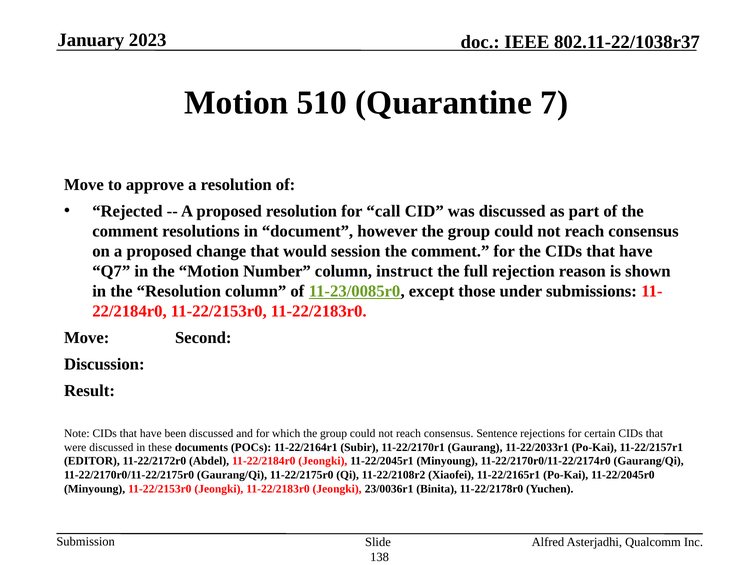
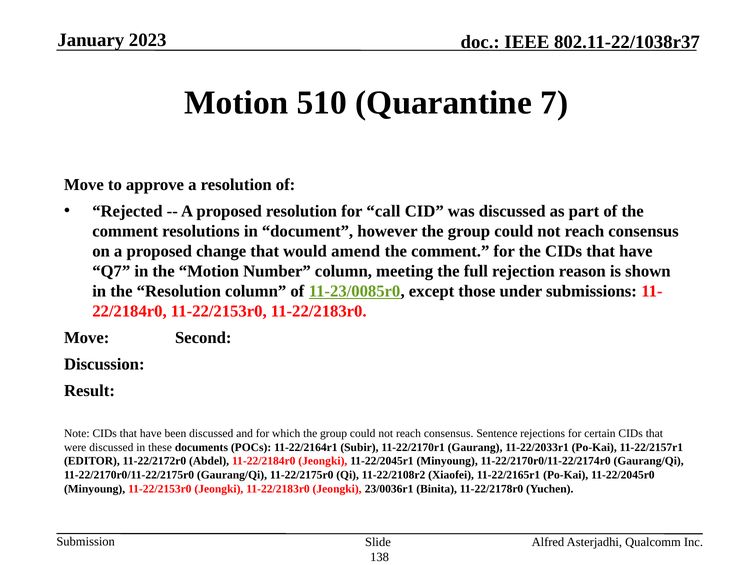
session: session -> amend (356, 251)
instruct: instruct -> meeting (405, 271)
